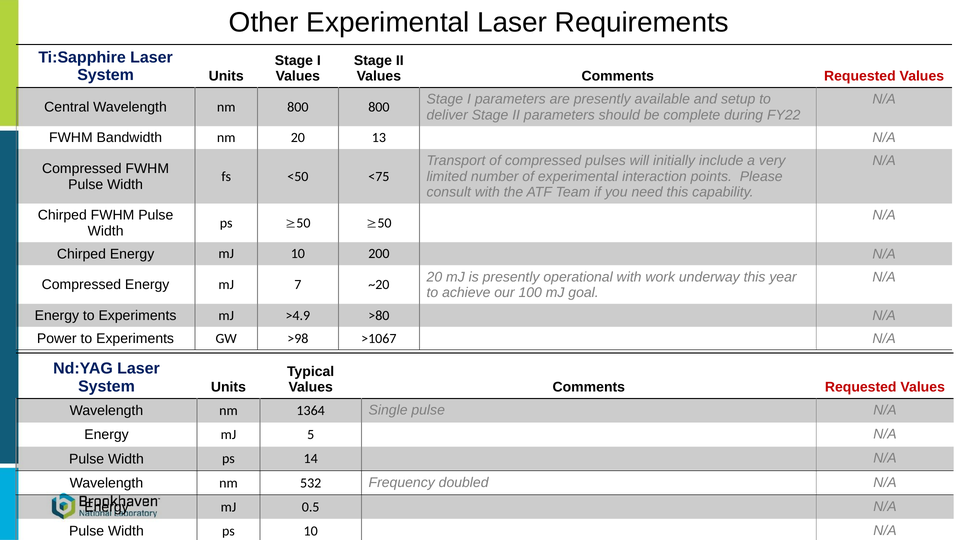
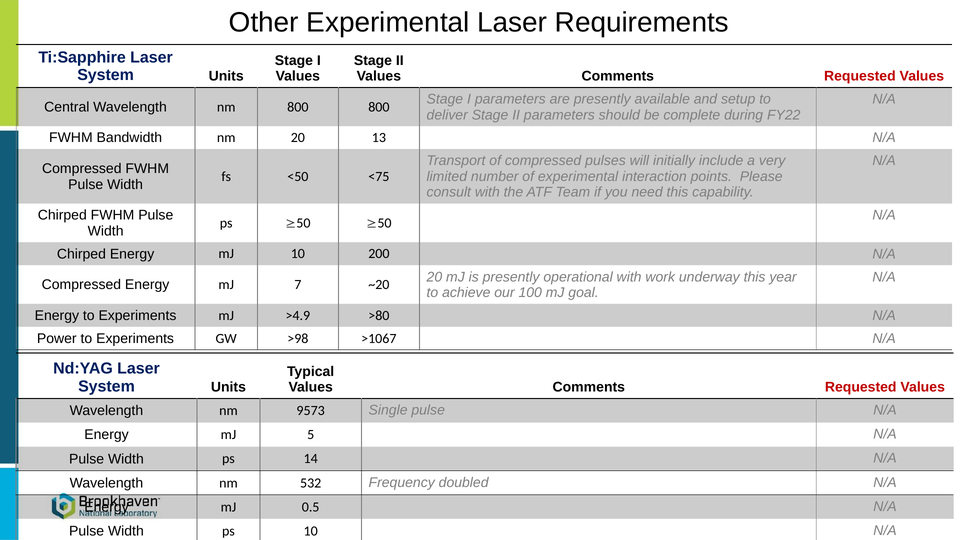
1364: 1364 -> 9573 (311, 411)
